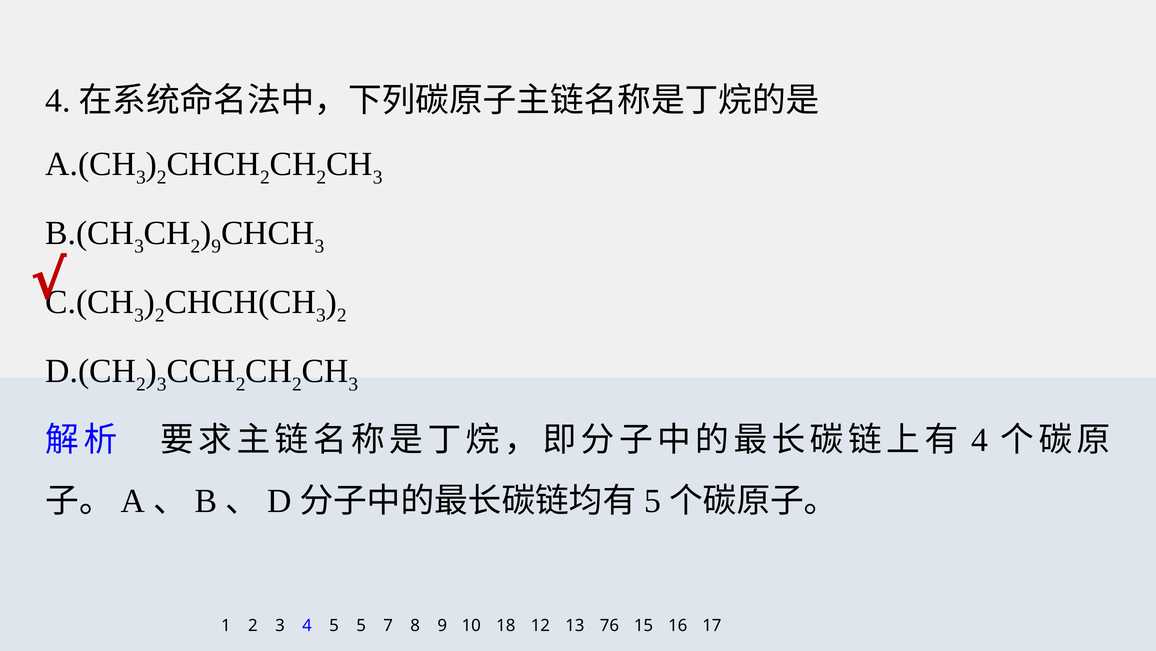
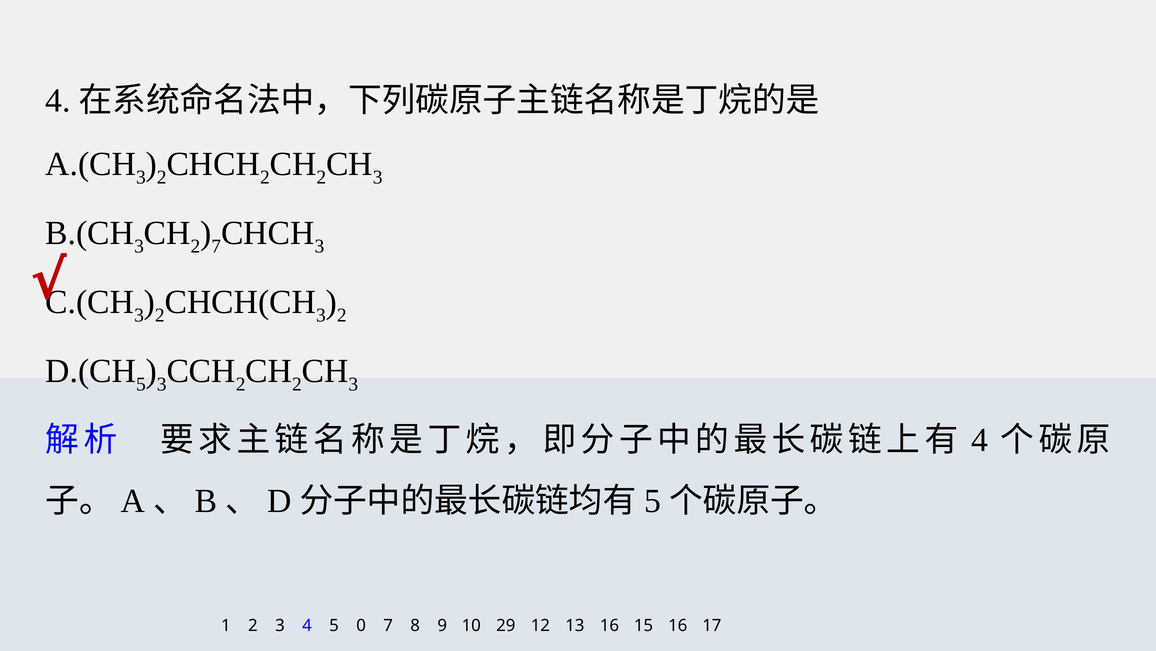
9: 9 -> 7 (216, 246)
2: 2 -> 5 (141, 384)
5 5: 5 -> 0 (361, 625)
18: 18 -> 29 (506, 625)
13 76: 76 -> 16 (609, 625)
